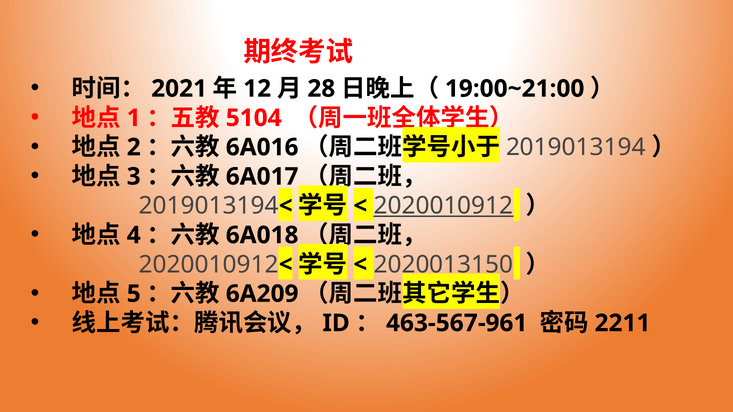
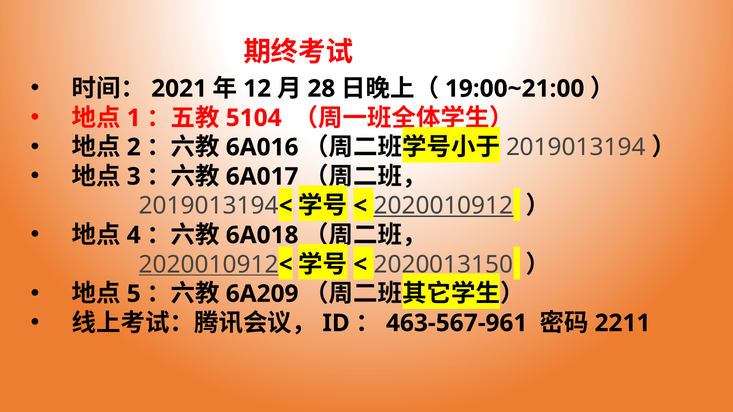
2020010912 underline: none -> present (209, 265)
